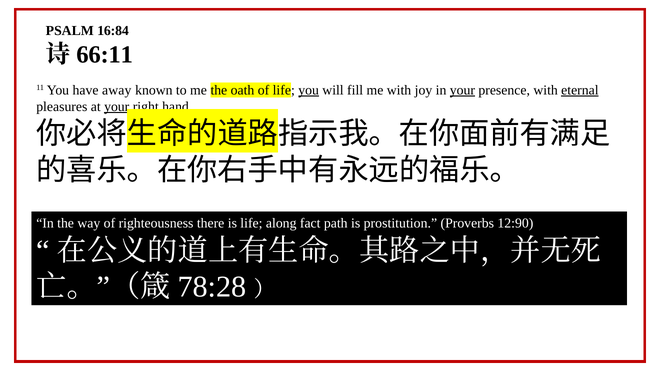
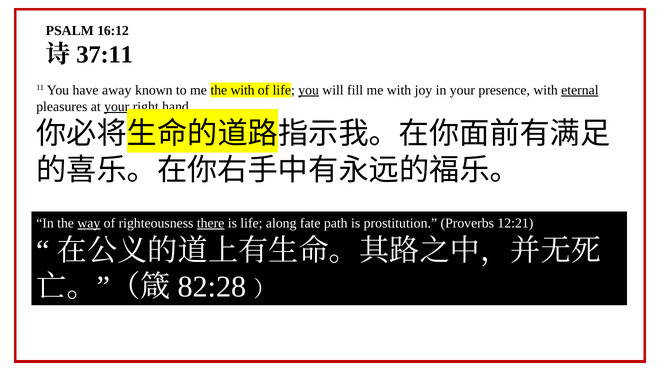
16:84: 16:84 -> 16:12 (113, 31)
66:11: 66:11 -> 37:11 (105, 55)
the oath: oath -> with (243, 90)
your underline: present -> none (462, 90)
way underline: none -> present (89, 224)
there underline: none -> present (211, 224)
fact: fact -> fate (310, 224)
12:90: 12:90 -> 12:21 (515, 224)
78:28: 78:28 -> 82:28 (212, 287)
